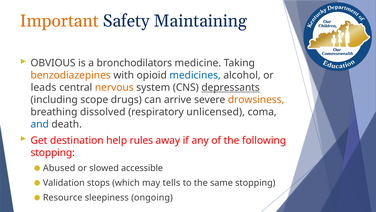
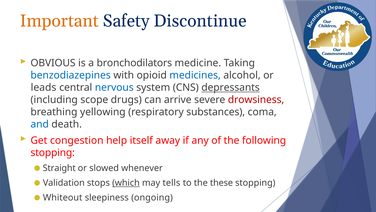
Maintaining: Maintaining -> Discontinue (200, 21)
benzodiazepines colour: orange -> blue (71, 75)
nervous colour: orange -> blue (114, 87)
drowsiness colour: orange -> red (256, 100)
dissolved: dissolved -> yellowing (103, 112)
unlicensed: unlicensed -> substances (216, 112)
destination: destination -> congestion (77, 140)
rules: rules -> itself (141, 140)
Abused: Abused -> Straight (59, 168)
accessible: accessible -> whenever (142, 168)
which underline: none -> present (126, 182)
same: same -> these (221, 182)
Resource: Resource -> Whiteout (63, 197)
